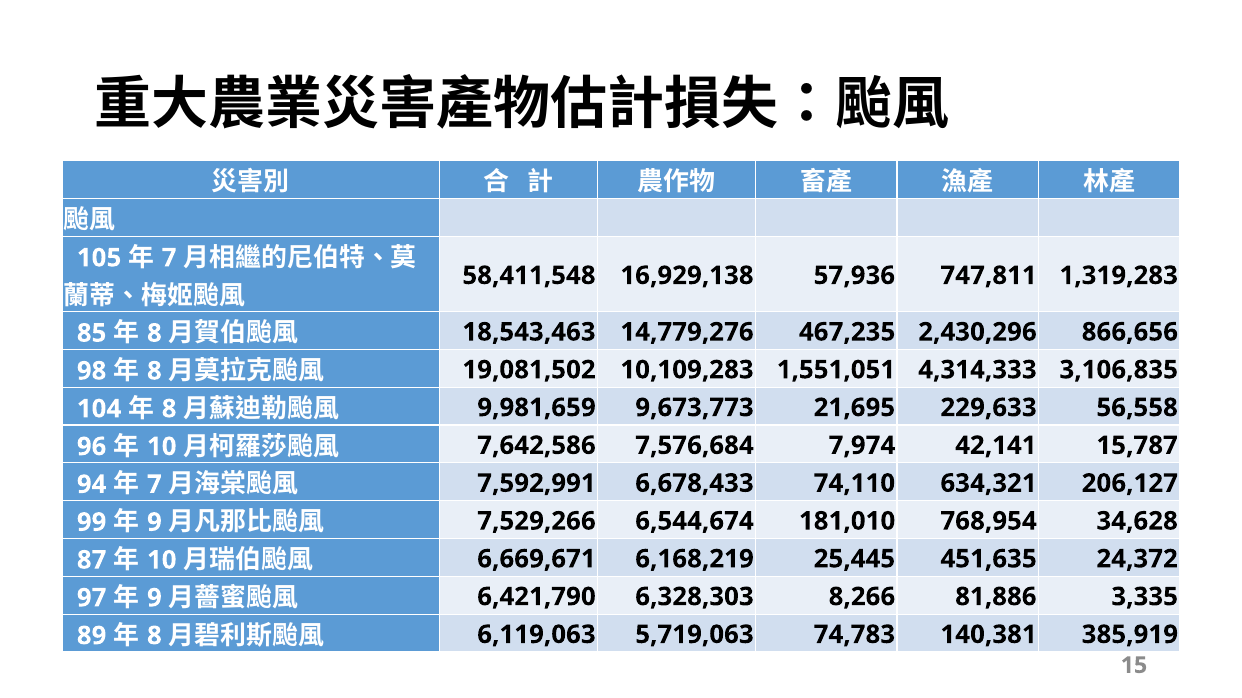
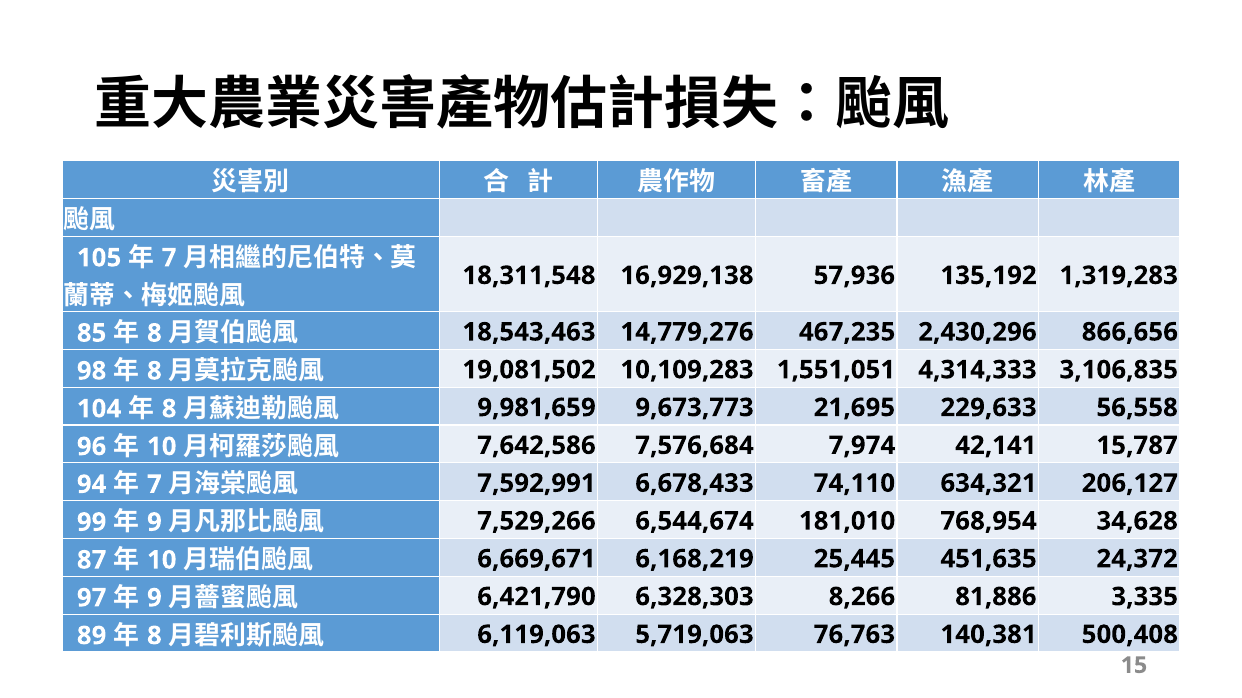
58,411,548: 58,411,548 -> 18,311,548 (529, 276)
747,811: 747,811 -> 135,192 (989, 276)
74,783: 74,783 -> 76,763 (854, 635)
385,919: 385,919 -> 500,408 (1130, 635)
